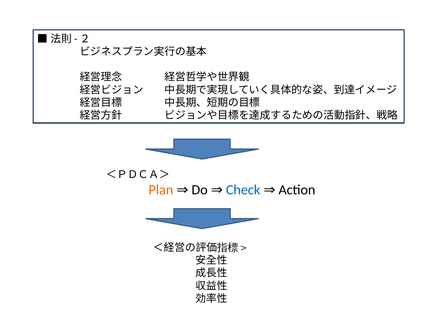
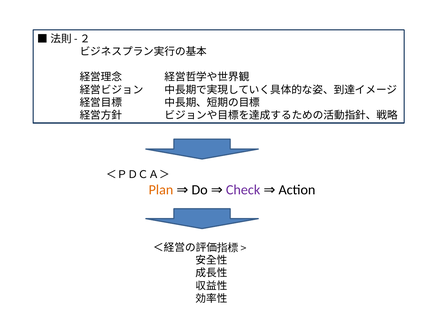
Check colour: blue -> purple (243, 190)
